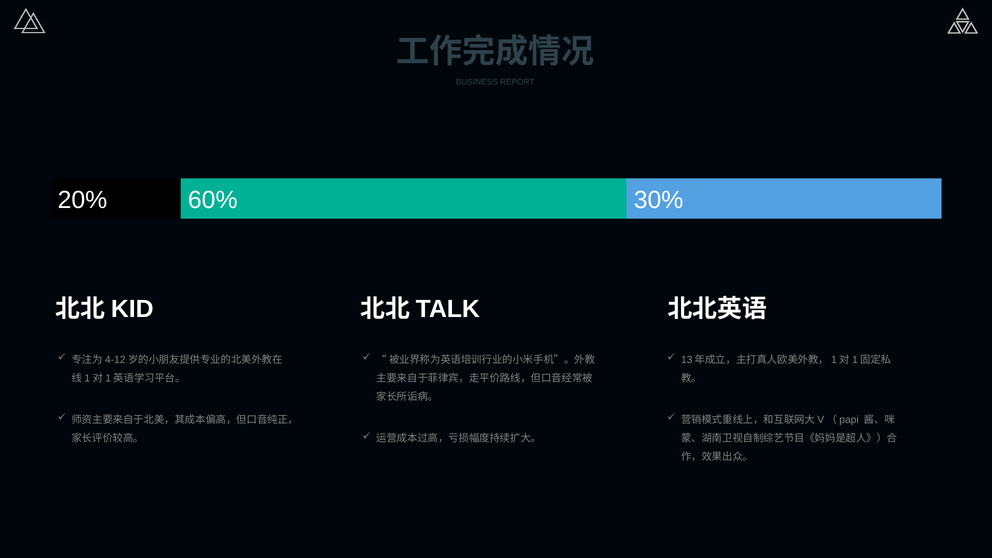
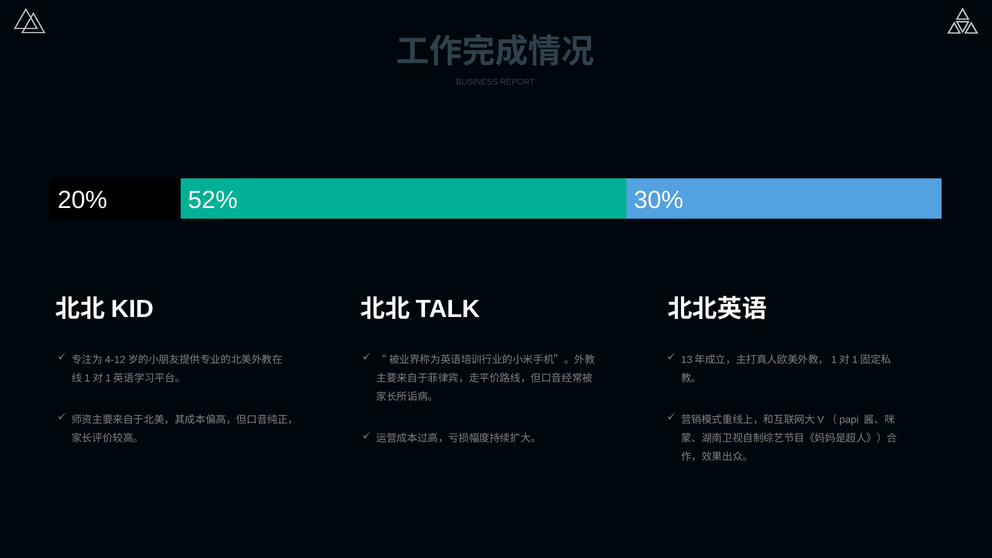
60%: 60% -> 52% (213, 200)
